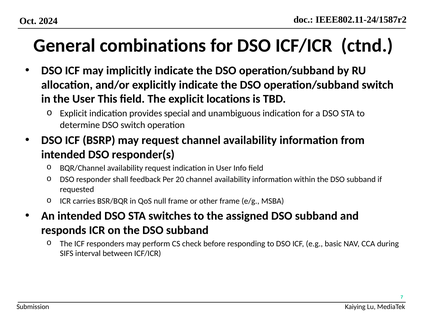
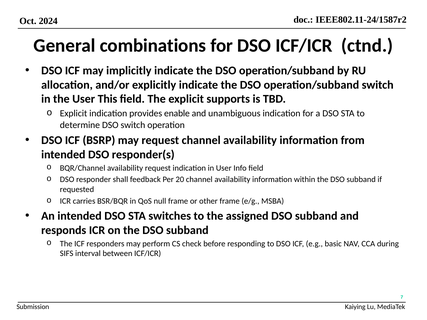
locations: locations -> supports (228, 99)
special: special -> enable (177, 114)
